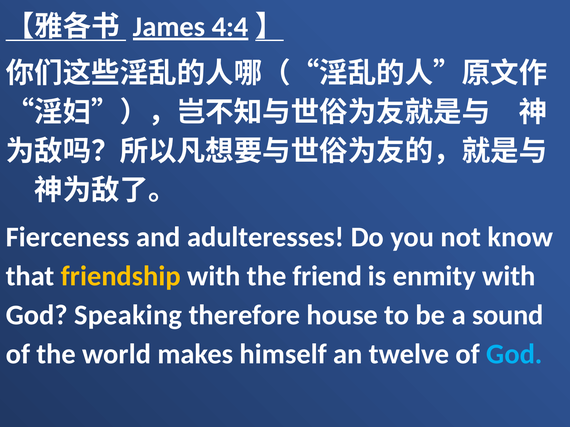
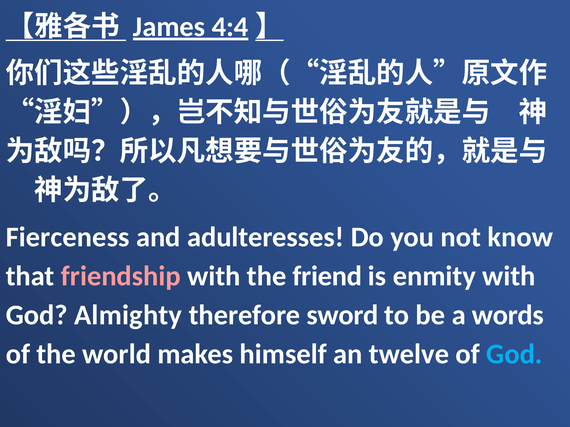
friendship colour: yellow -> pink (121, 276)
Speaking: Speaking -> Almighty (128, 315)
house: house -> sword (342, 315)
sound: sound -> words (508, 315)
